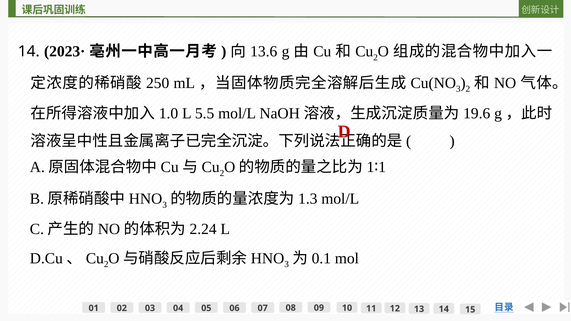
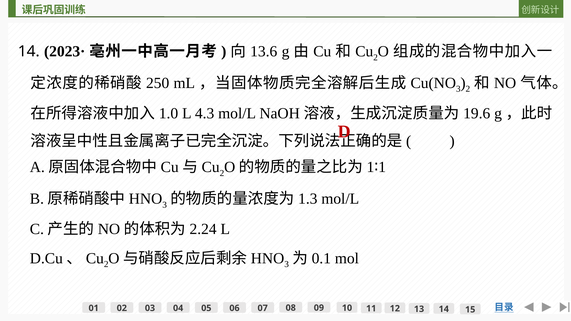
5.5: 5.5 -> 4.3 (205, 113)
